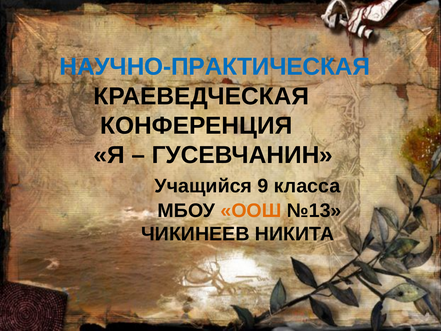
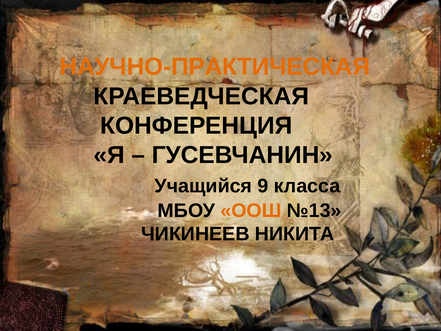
НАУЧНО-ПРАКТИЧЕСКАЯ colour: blue -> orange (215, 67)
